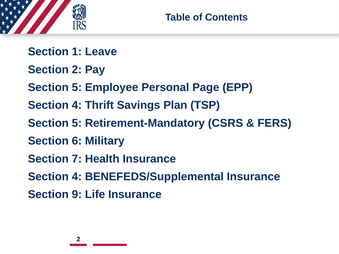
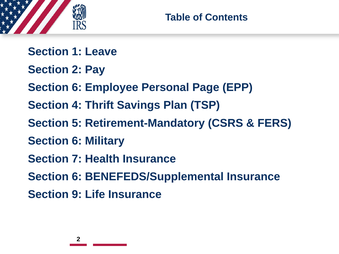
5: 5 -> 6 (77, 88)
4: 4 -> 6 (77, 177)
